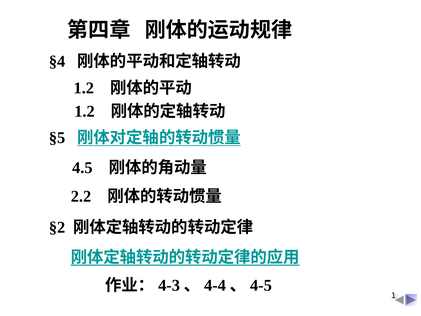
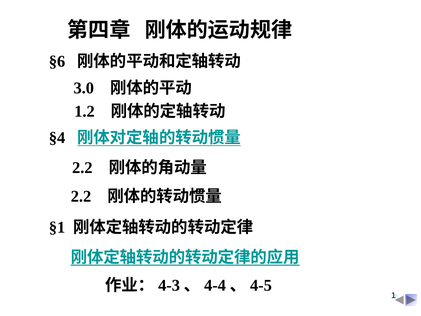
§4: §4 -> §6 (57, 61)
1.2: 1.2 -> 3.0 (84, 88)
§5: §5 -> §4 (57, 138)
4.5: 4.5 -> 2.2 (82, 168)
§2: §2 -> §1 (57, 227)
